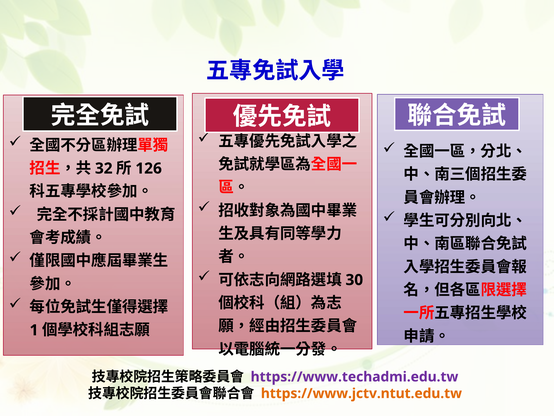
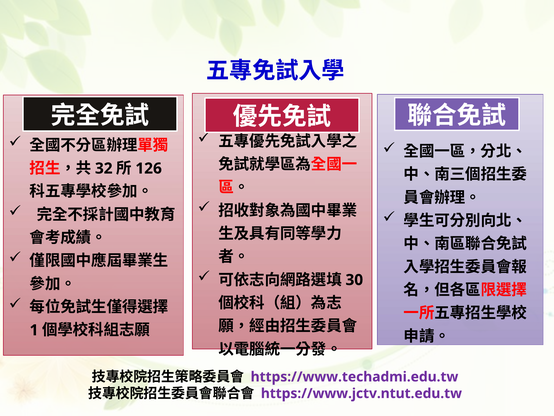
https://www.jctv.ntut.edu.tw colour: orange -> purple (361, 393)
